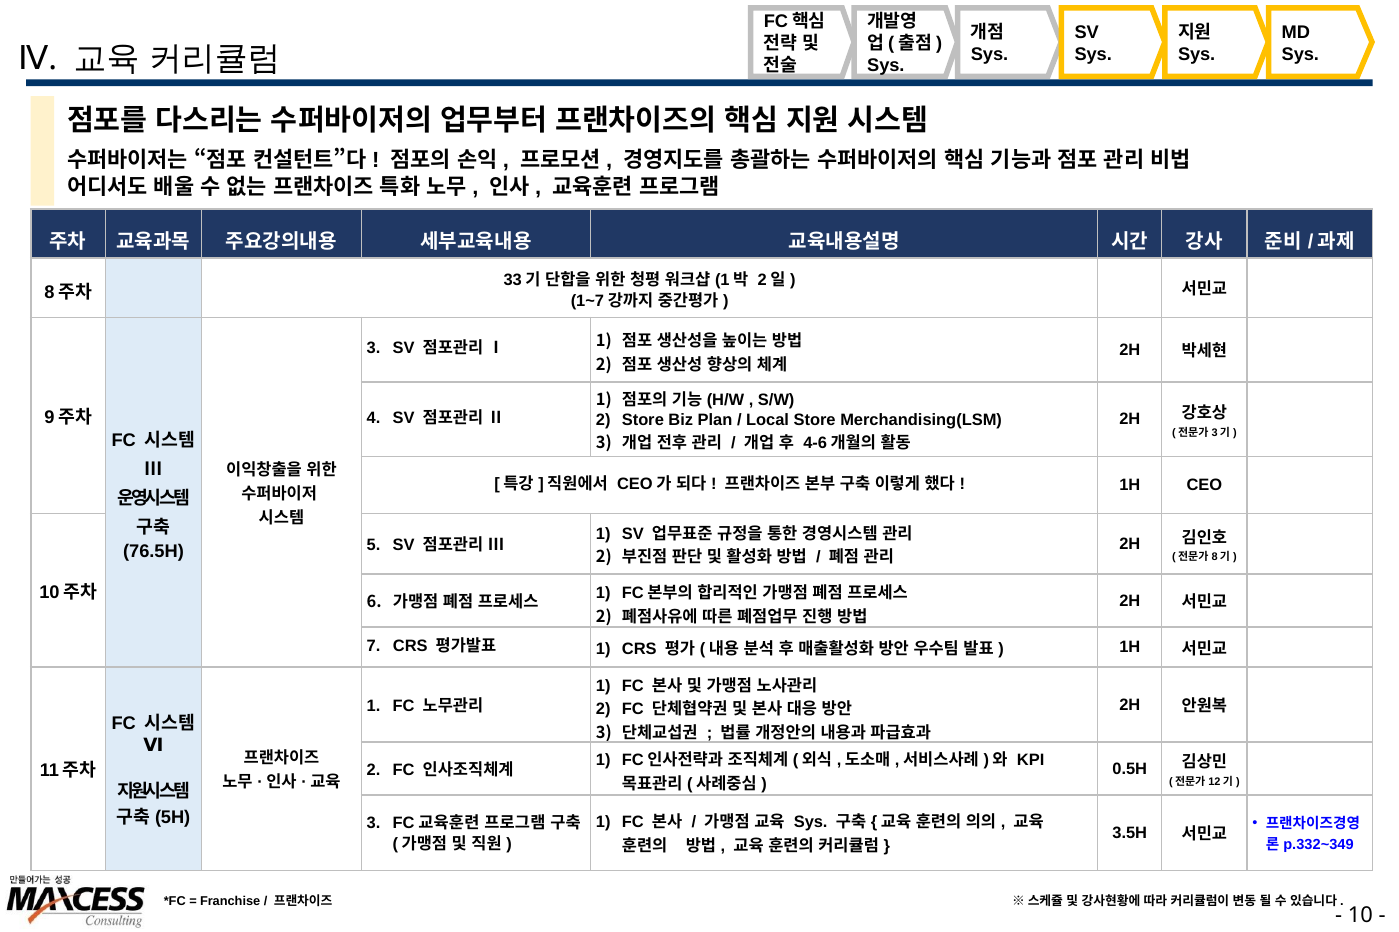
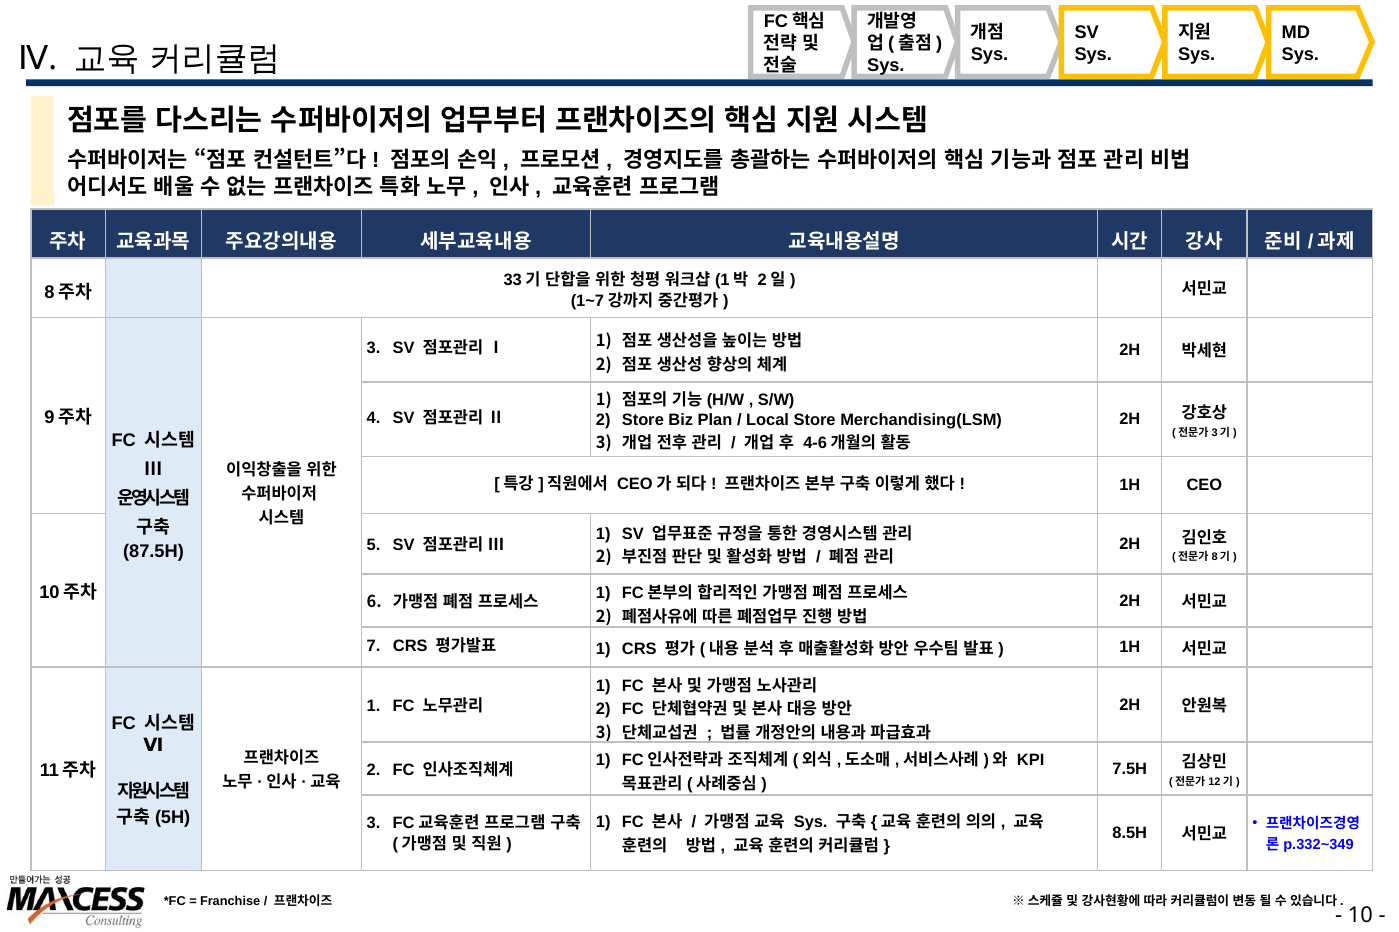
76.5H: 76.5H -> 87.5H (154, 551)
0.5H: 0.5H -> 7.5H (1130, 769)
3.5H: 3.5H -> 8.5H (1130, 833)
